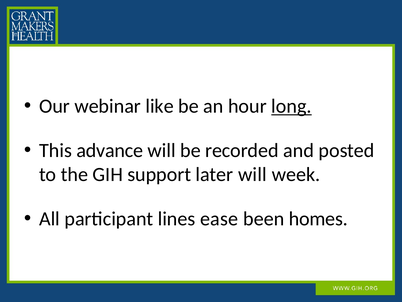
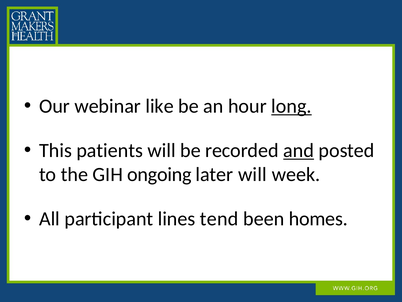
advance: advance -> patients (110, 150)
and underline: none -> present (299, 150)
support: support -> ongoing (159, 174)
ease: ease -> tend (219, 219)
